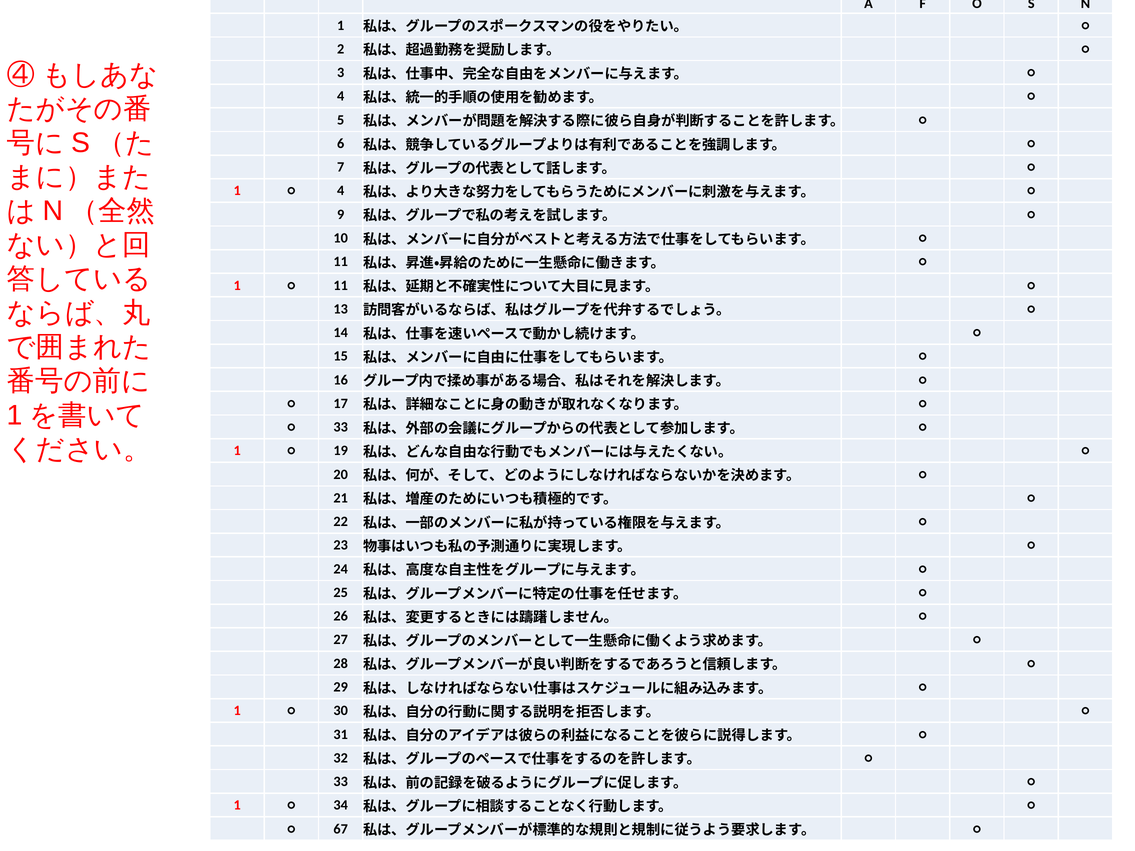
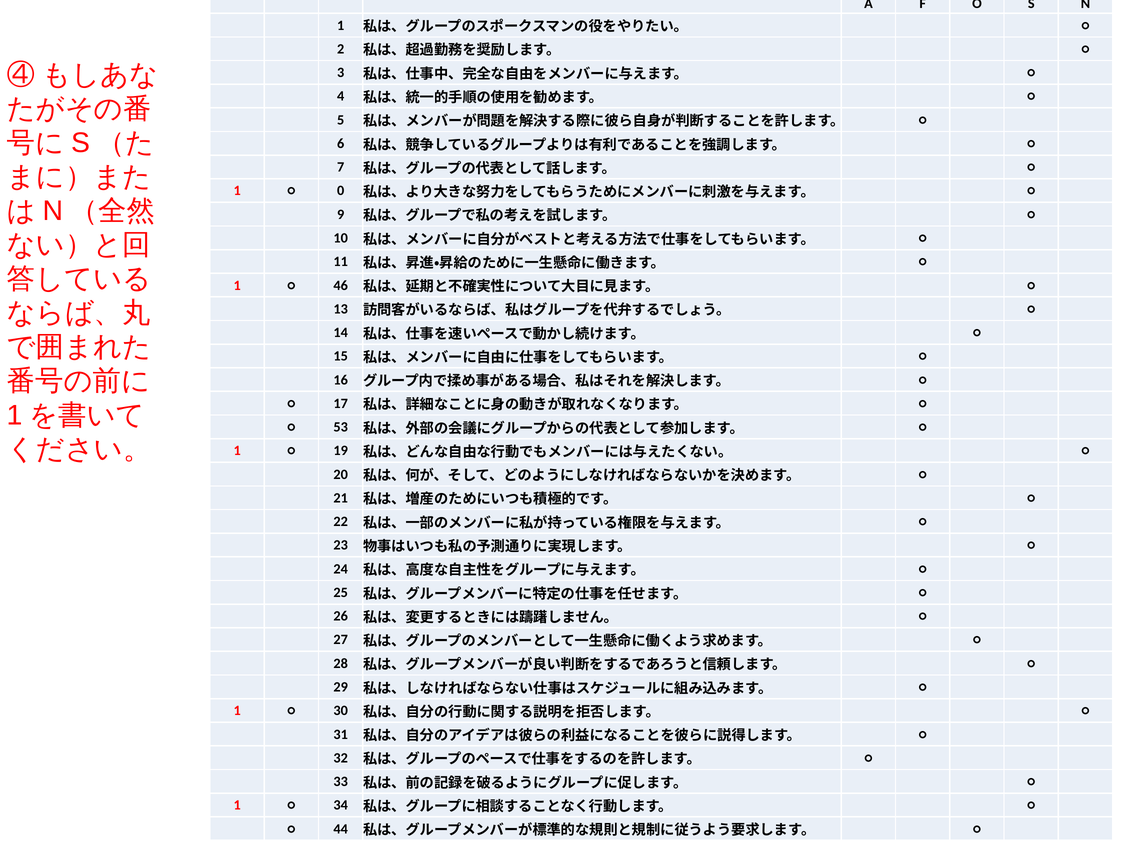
4: 4 -> 0 (341, 191)
11: 11 -> 46 (341, 285)
33: 33 -> 53 (341, 427)
67: 67 -> 44 (341, 829)
